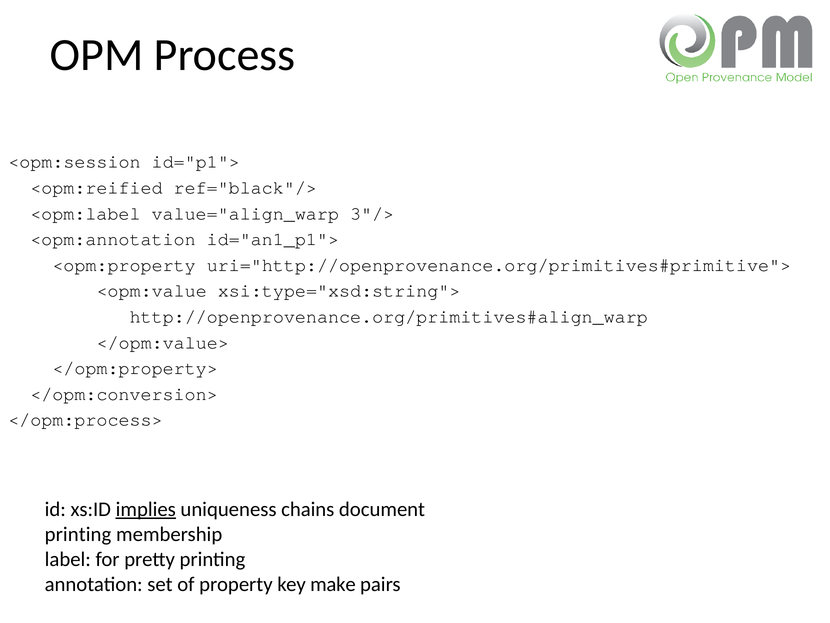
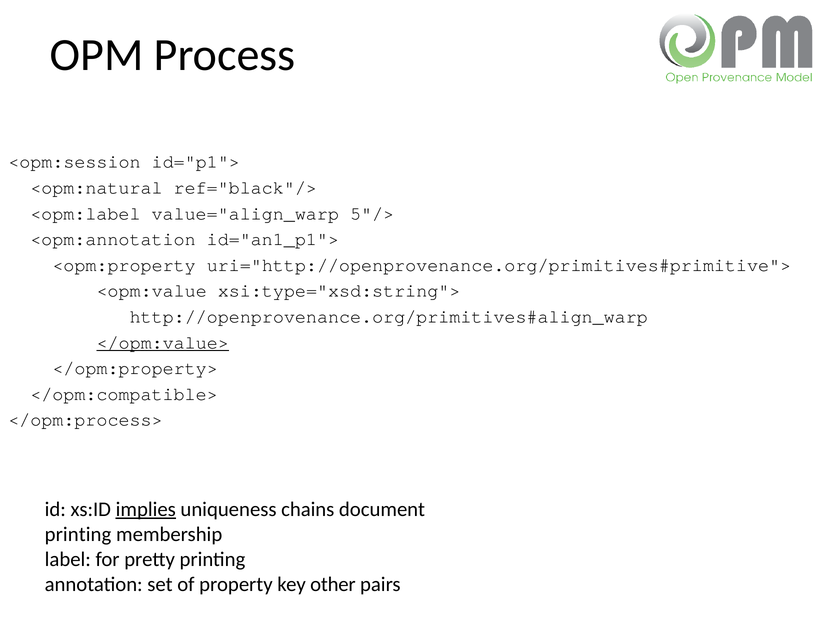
<opm:reified: <opm:reified -> <opm:natural (96, 187)
3"/>: 3"/> -> 5"/> (372, 213)
</opm:value> underline: none -> present (163, 342)
</opm:conversion>: </opm:conversion> -> </opm:compatible> (124, 394)
make: make -> other (333, 584)
